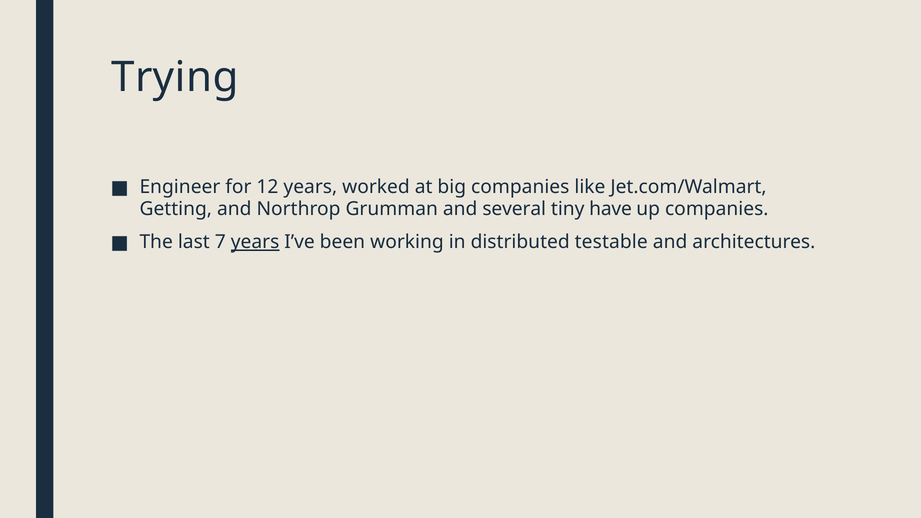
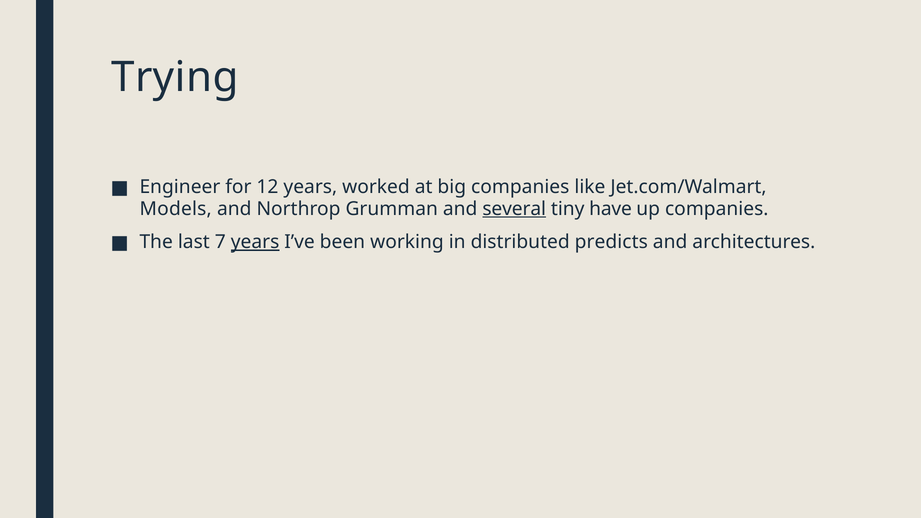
Getting: Getting -> Models (176, 209)
several underline: none -> present (514, 209)
testable: testable -> predicts (611, 242)
